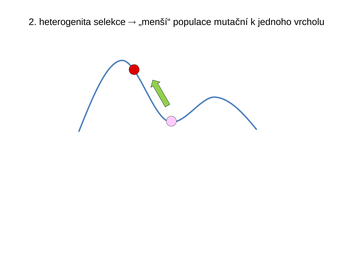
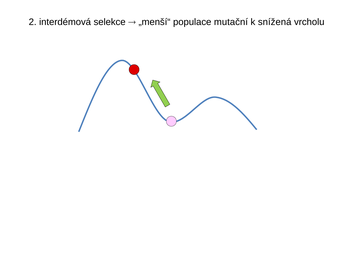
heterogenita: heterogenita -> interdémová (65, 22)
jednoho: jednoho -> snížená (275, 22)
